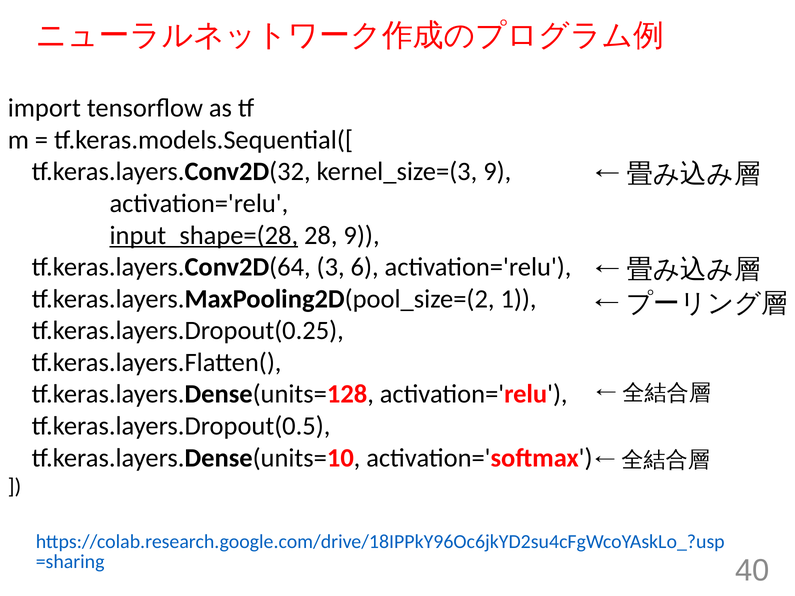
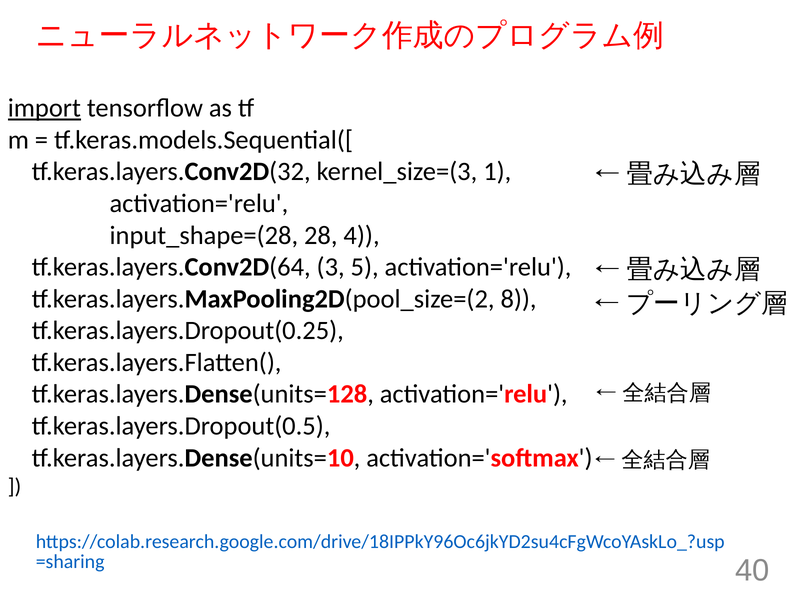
import underline: none -> present (44, 108)
kernel_size=(3 9: 9 -> 1 (497, 172)
input_shape=(28 underline: present -> none (204, 235)
28 9: 9 -> 4 (362, 235)
6: 6 -> 5 (365, 267)
1: 1 -> 8 (519, 299)
